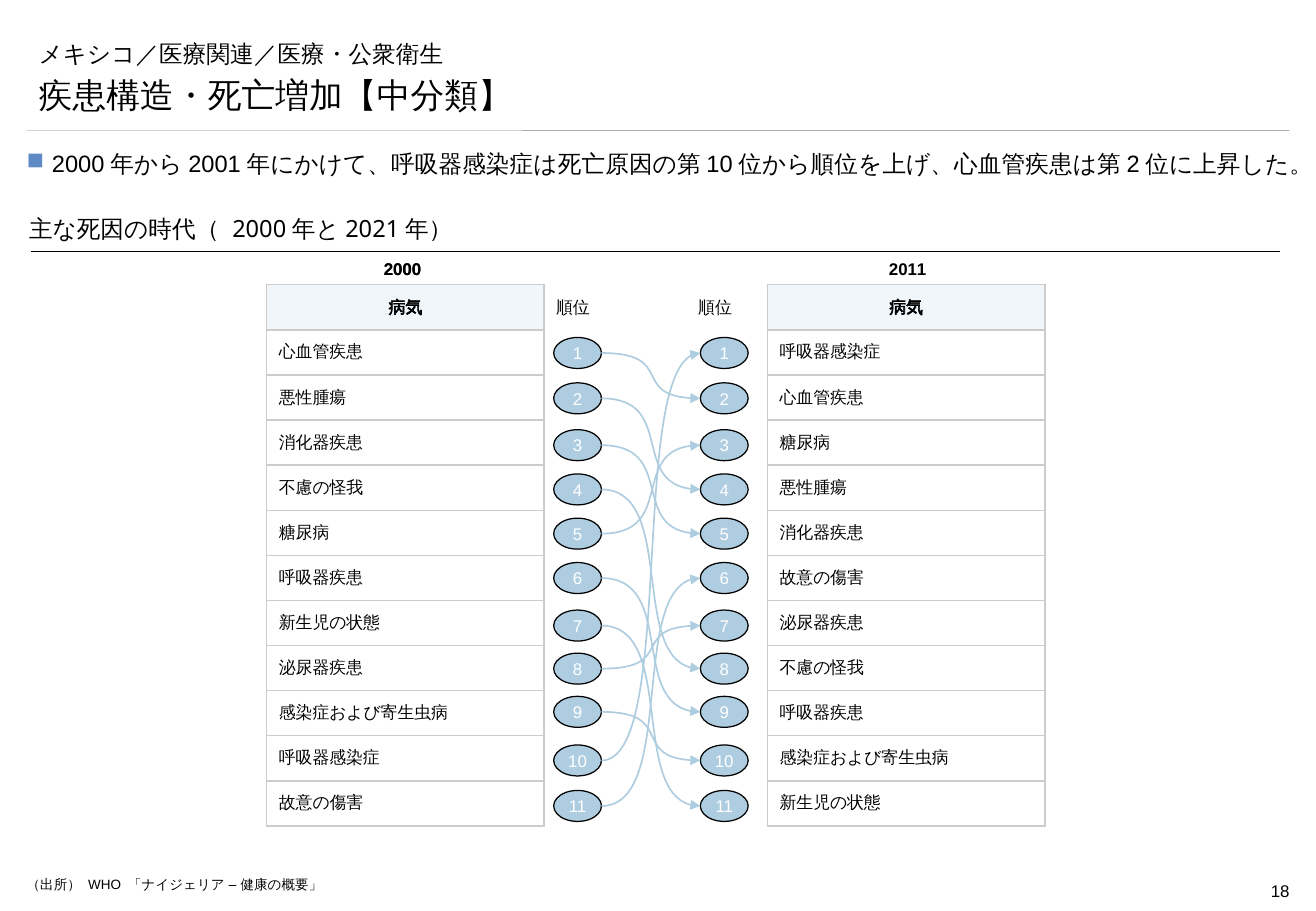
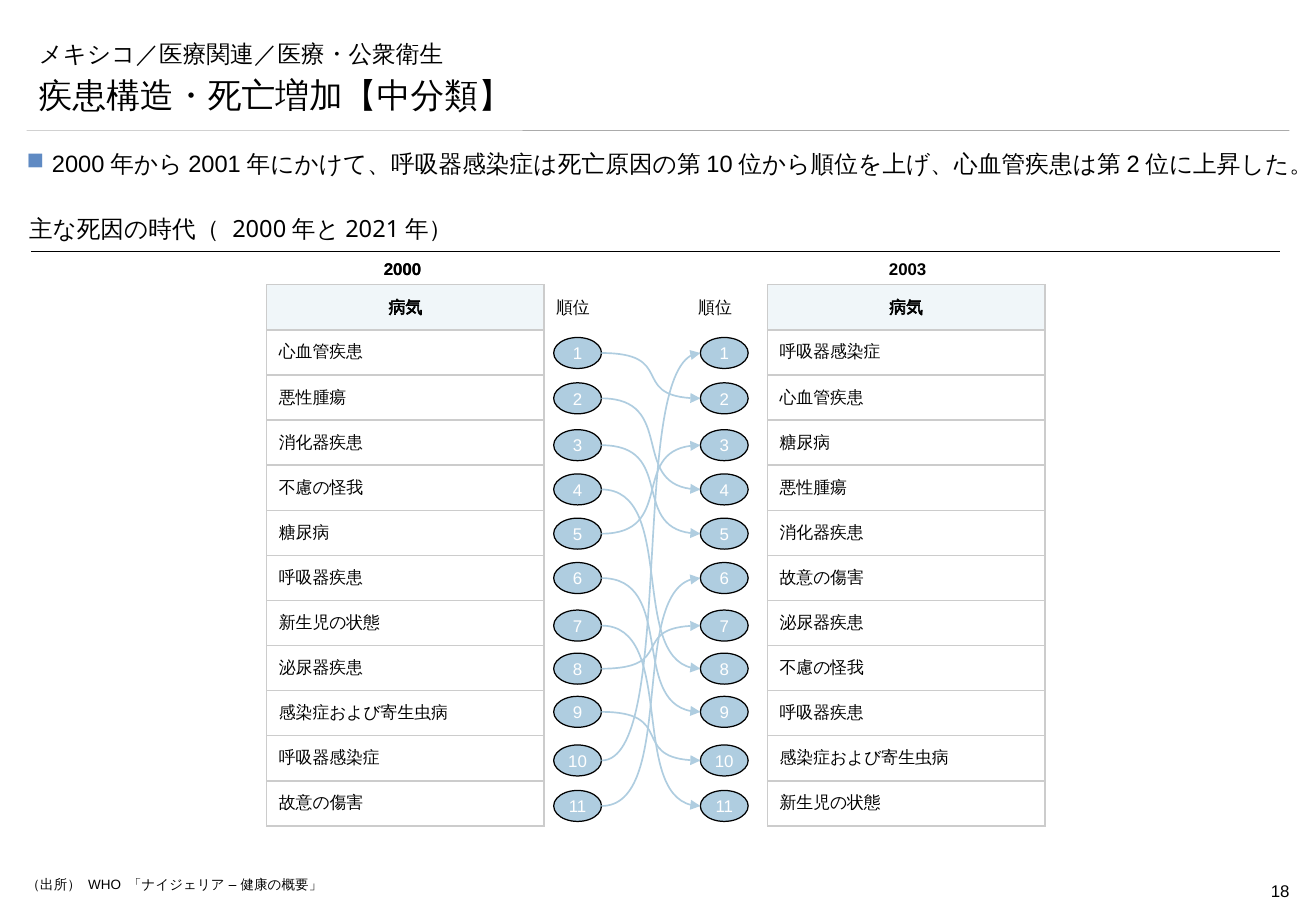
2011: 2011 -> 2003 (908, 270)
